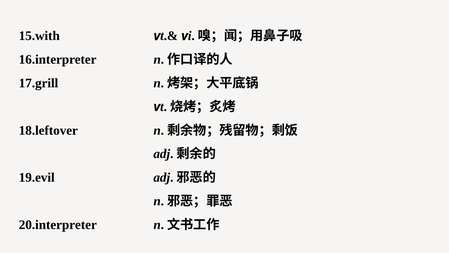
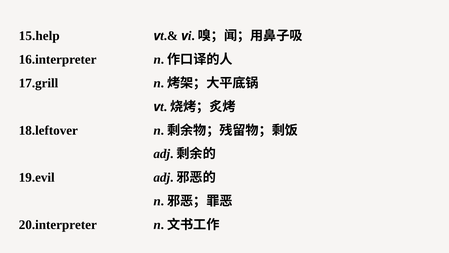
15.with: 15.with -> 15.help (39, 36)
